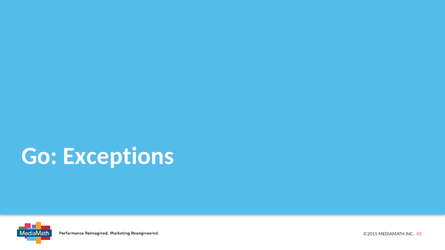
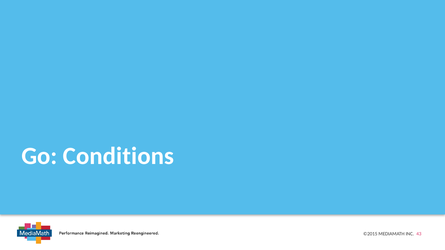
Exceptions: Exceptions -> Conditions (118, 156)
